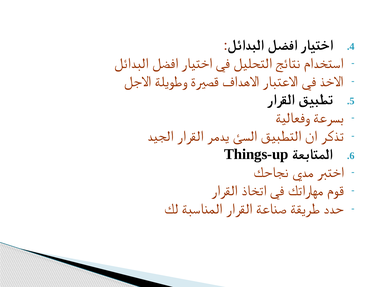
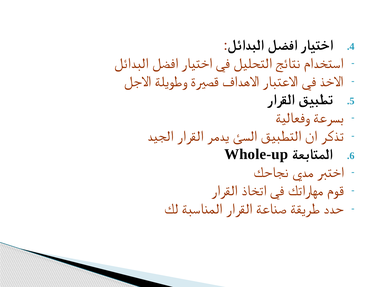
Things-up: Things-up -> Whole-up (256, 154)
